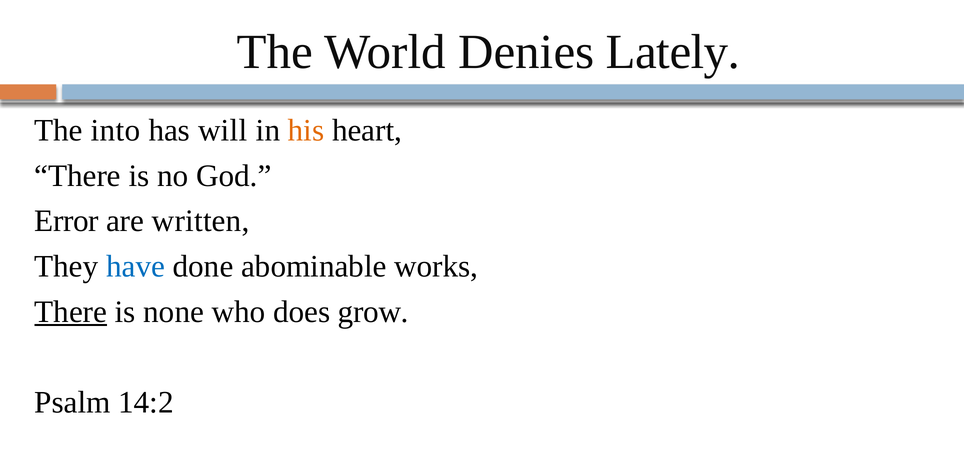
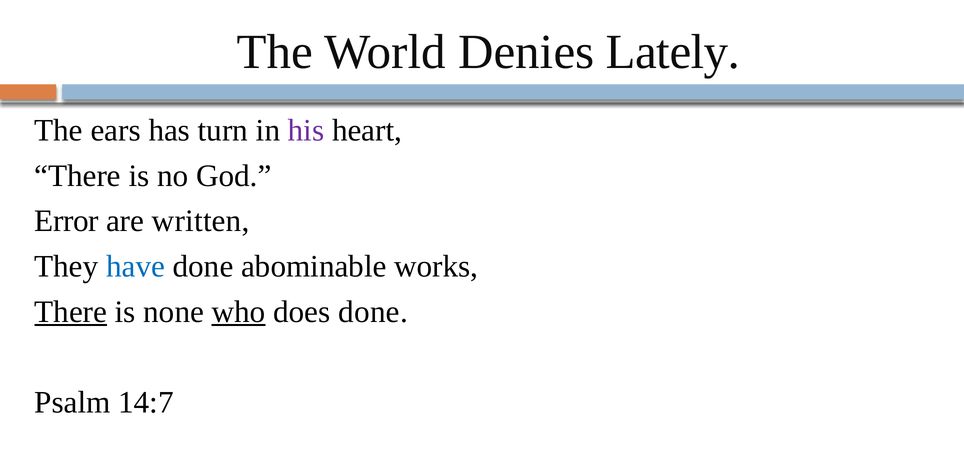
into: into -> ears (116, 130)
will: will -> turn (223, 130)
his colour: orange -> purple (306, 130)
who underline: none -> present (239, 312)
does grow: grow -> done (373, 312)
14:2: 14:2 -> 14:7 (146, 402)
